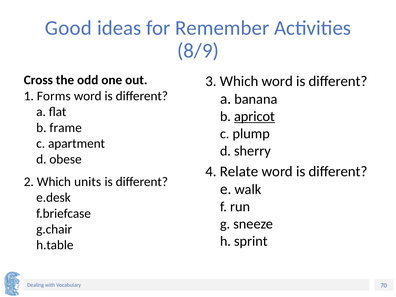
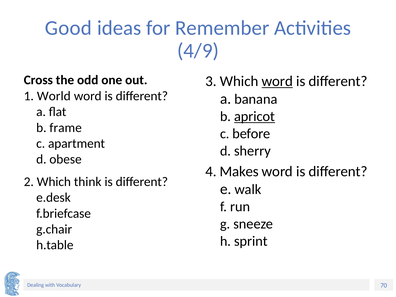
8/9: 8/9 -> 4/9 (198, 51)
word underline: none -> present (277, 81)
Forms: Forms -> World (54, 96)
plump: plump -> before (251, 134)
Relate: Relate -> Makes (239, 171)
units: units -> think (88, 182)
